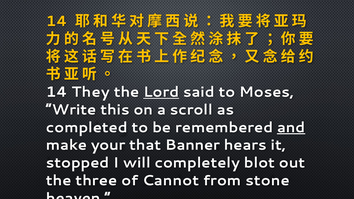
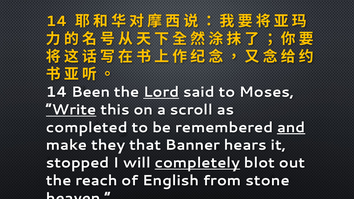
They: They -> Been (91, 92)
Write underline: none -> present (71, 110)
your: your -> they (108, 145)
completely underline: none -> present (197, 163)
three: three -> reach (96, 181)
Cannot: Cannot -> English (171, 181)
